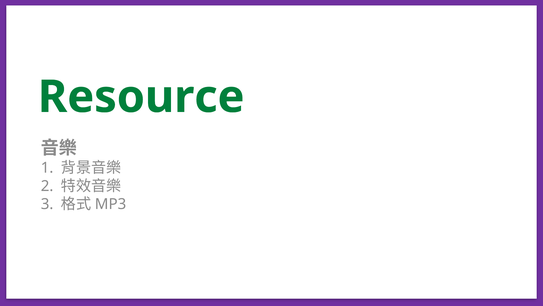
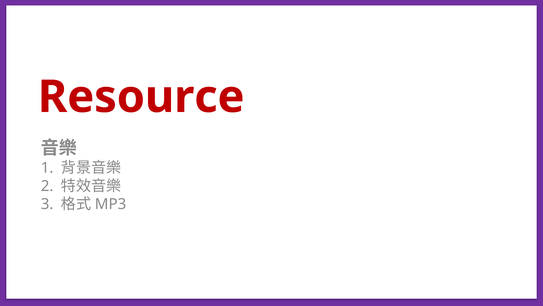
Resource colour: green -> red (141, 97)
